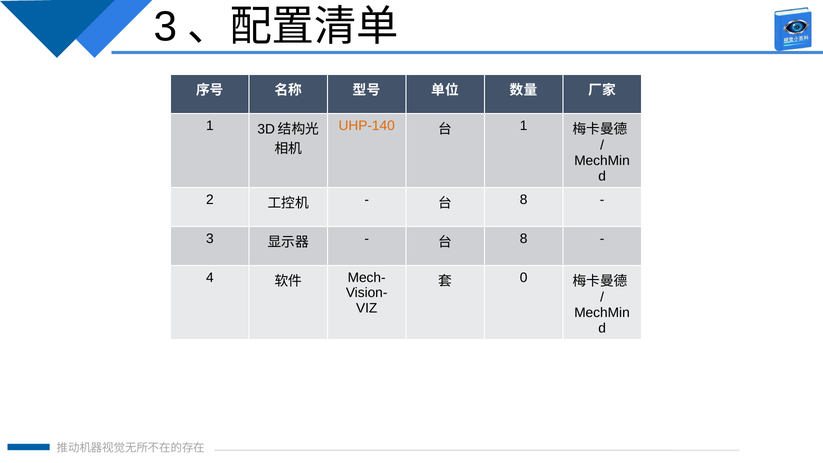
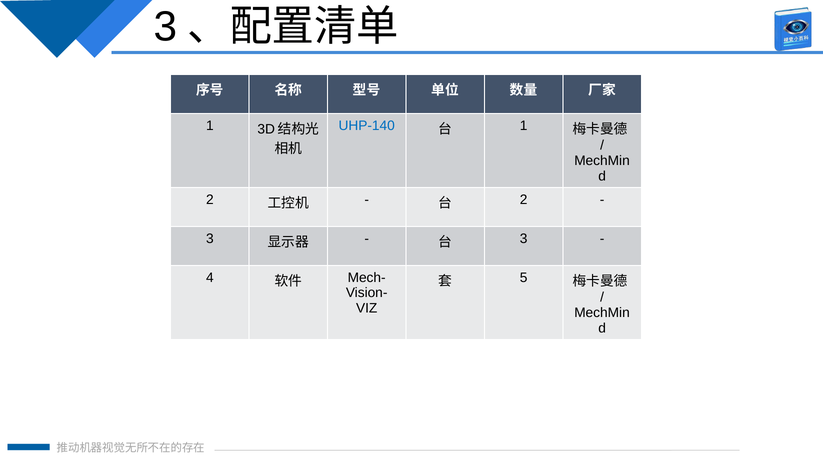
UHP-140 colour: orange -> blue (367, 126)
8: 8 -> 2 (524, 200)
8: 8 -> 3 (524, 239)
0: 0 -> 5 (524, 278)
